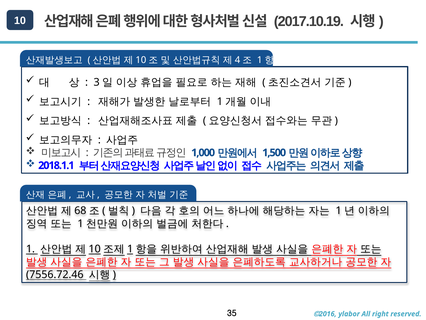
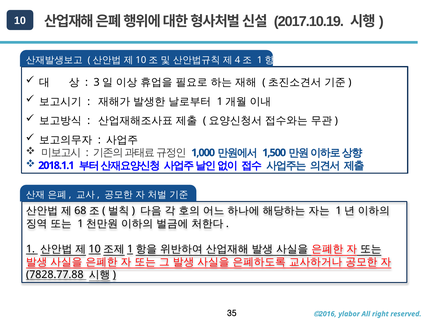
7556.72.46: 7556.72.46 -> 7828.77.88 (55, 274)
